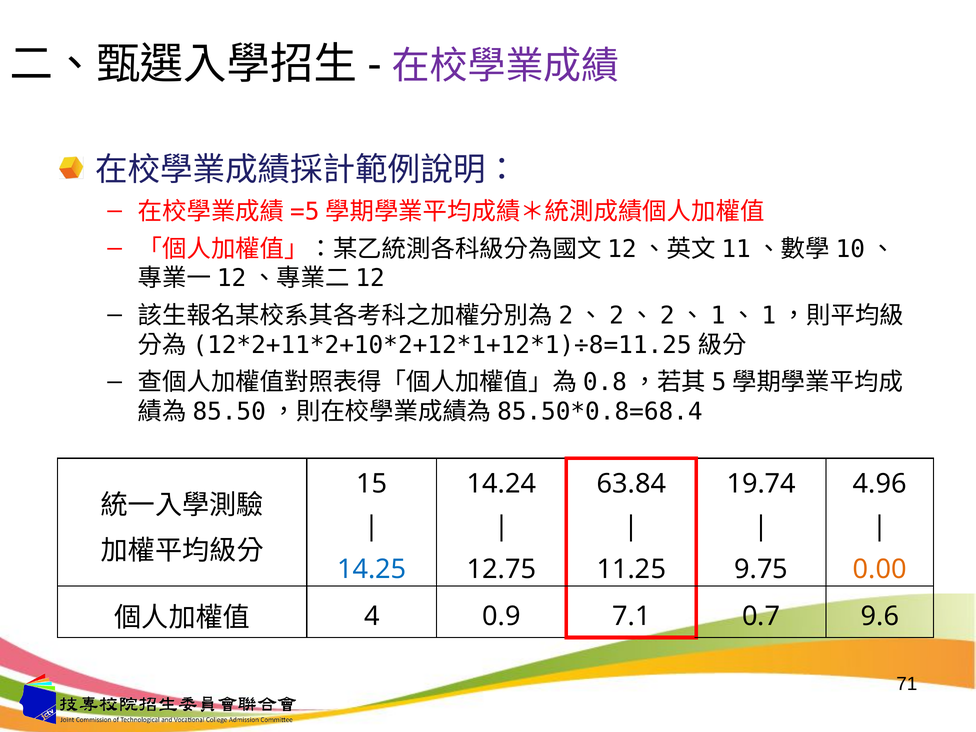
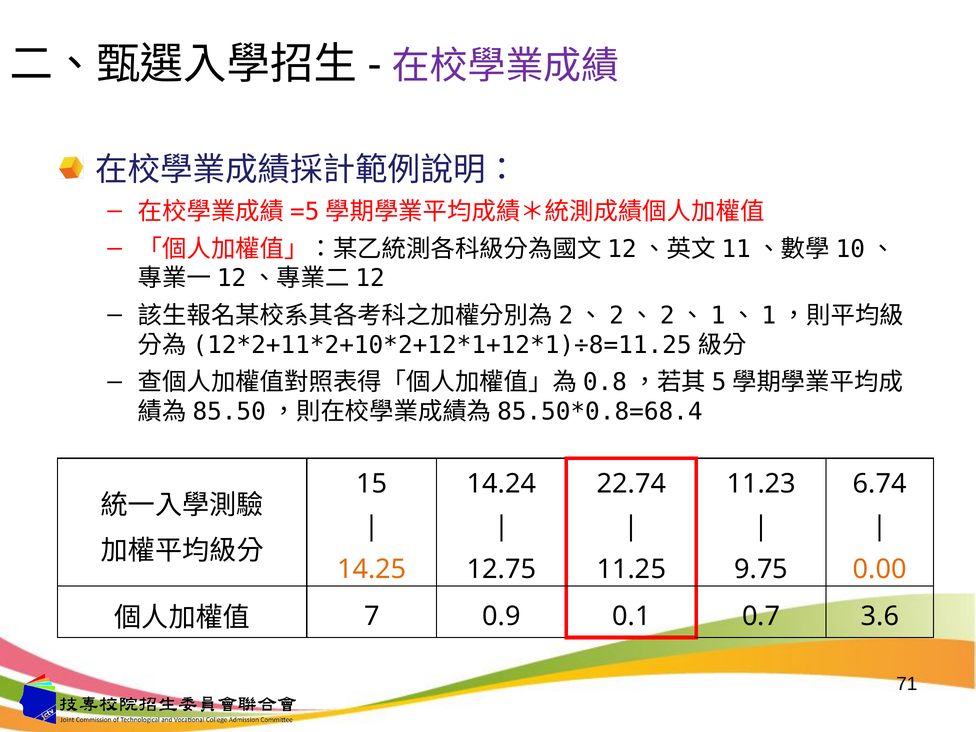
63.84: 63.84 -> 22.74 (631, 484)
19.74: 19.74 -> 11.23 (761, 484)
4.96: 4.96 -> 6.74 (880, 484)
14.25 colour: blue -> orange (372, 569)
4: 4 -> 7 (372, 616)
7.1: 7.1 -> 0.1 (631, 616)
9.6: 9.6 -> 3.6 (880, 616)
